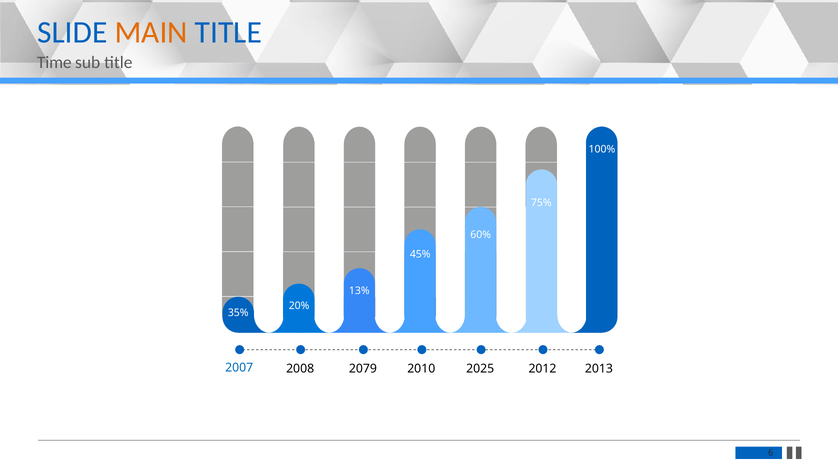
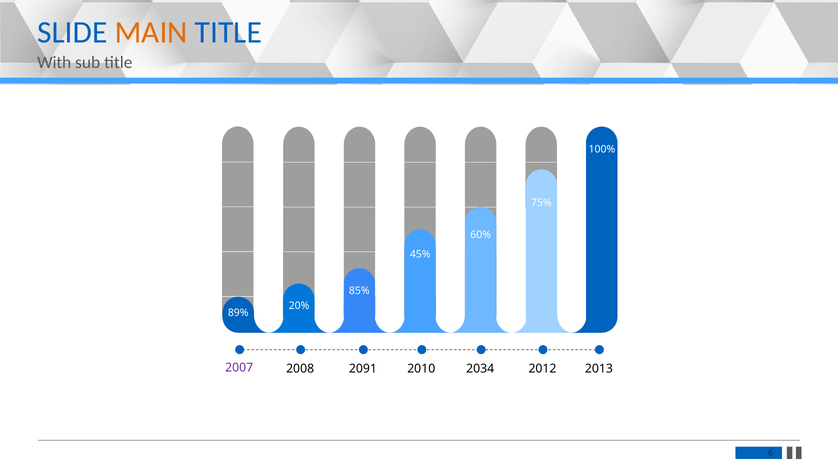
Time: Time -> With (54, 62)
13%: 13% -> 85% (359, 291)
35%: 35% -> 89% (238, 313)
2007 colour: blue -> purple (239, 368)
2079: 2079 -> 2091 (363, 369)
2025: 2025 -> 2034 (480, 369)
